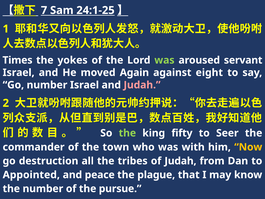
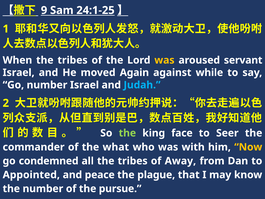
7: 7 -> 9 (44, 10)
Times: Times -> When (17, 60)
yokes: yokes -> tribes (73, 60)
was colour: light green -> yellow (164, 60)
eight: eight -> while (209, 72)
Judah colour: pink -> light blue (142, 85)
fifty: fifty -> face (182, 133)
town: town -> what (116, 147)
destruction: destruction -> condemned (49, 161)
of Judah: Judah -> Away (180, 161)
